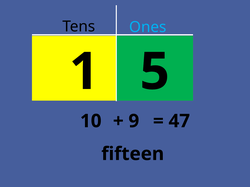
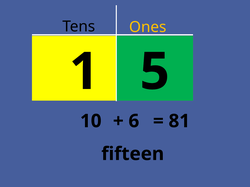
Ones colour: light blue -> yellow (148, 27)
9: 9 -> 6 (134, 121)
47: 47 -> 81 (179, 121)
